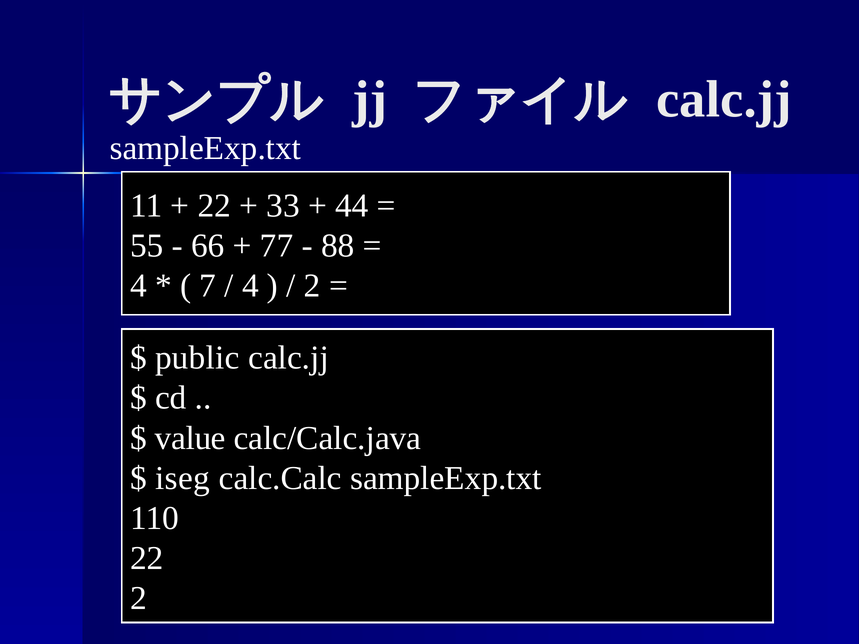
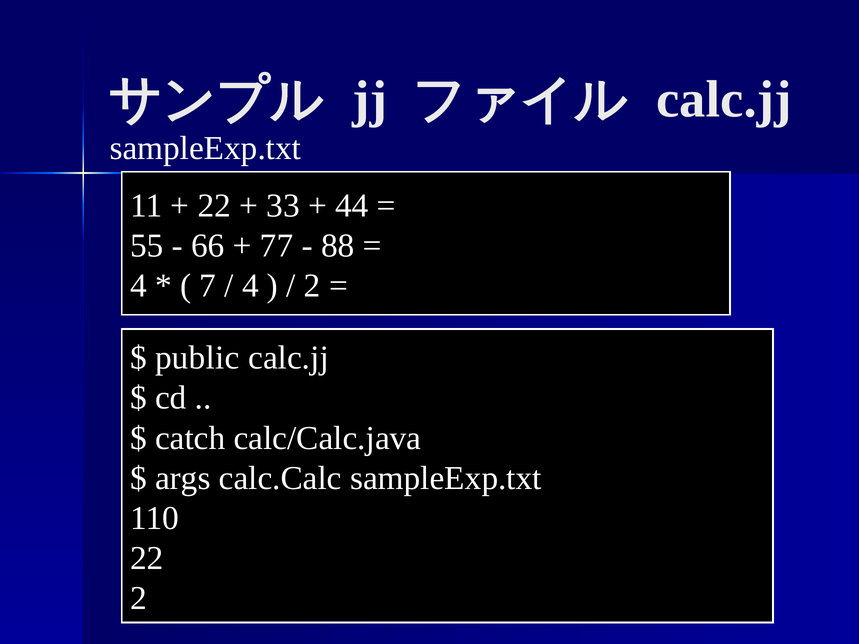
value: value -> catch (190, 438)
iseg: iseg -> args (183, 478)
